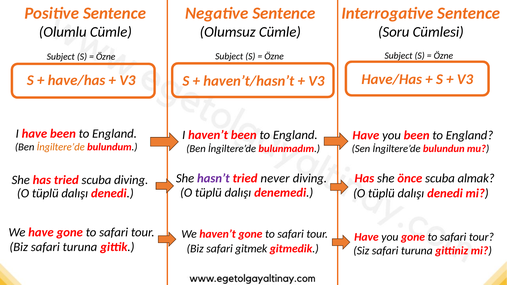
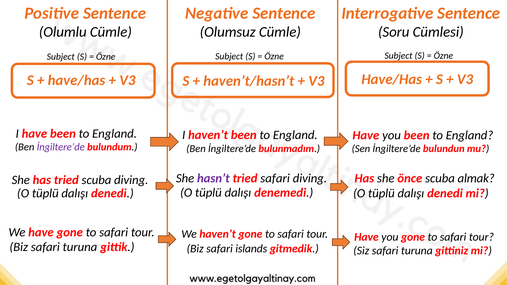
İngiltere’de colour: orange -> purple (61, 147)
tried never: never -> safari (275, 178)
gitmek: gitmek -> islands (251, 249)
